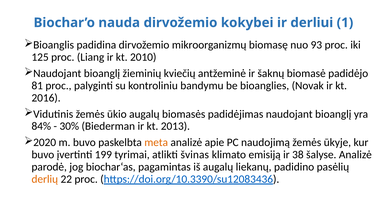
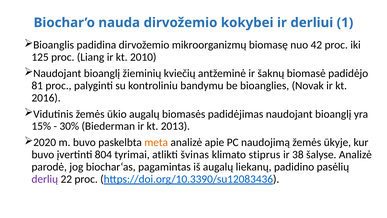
93: 93 -> 42 (316, 45)
84%: 84% -> 15% (41, 126)
199: 199 -> 804 (103, 154)
emisiją: emisiją -> stiprus (265, 154)
derlių colour: orange -> purple (45, 179)
